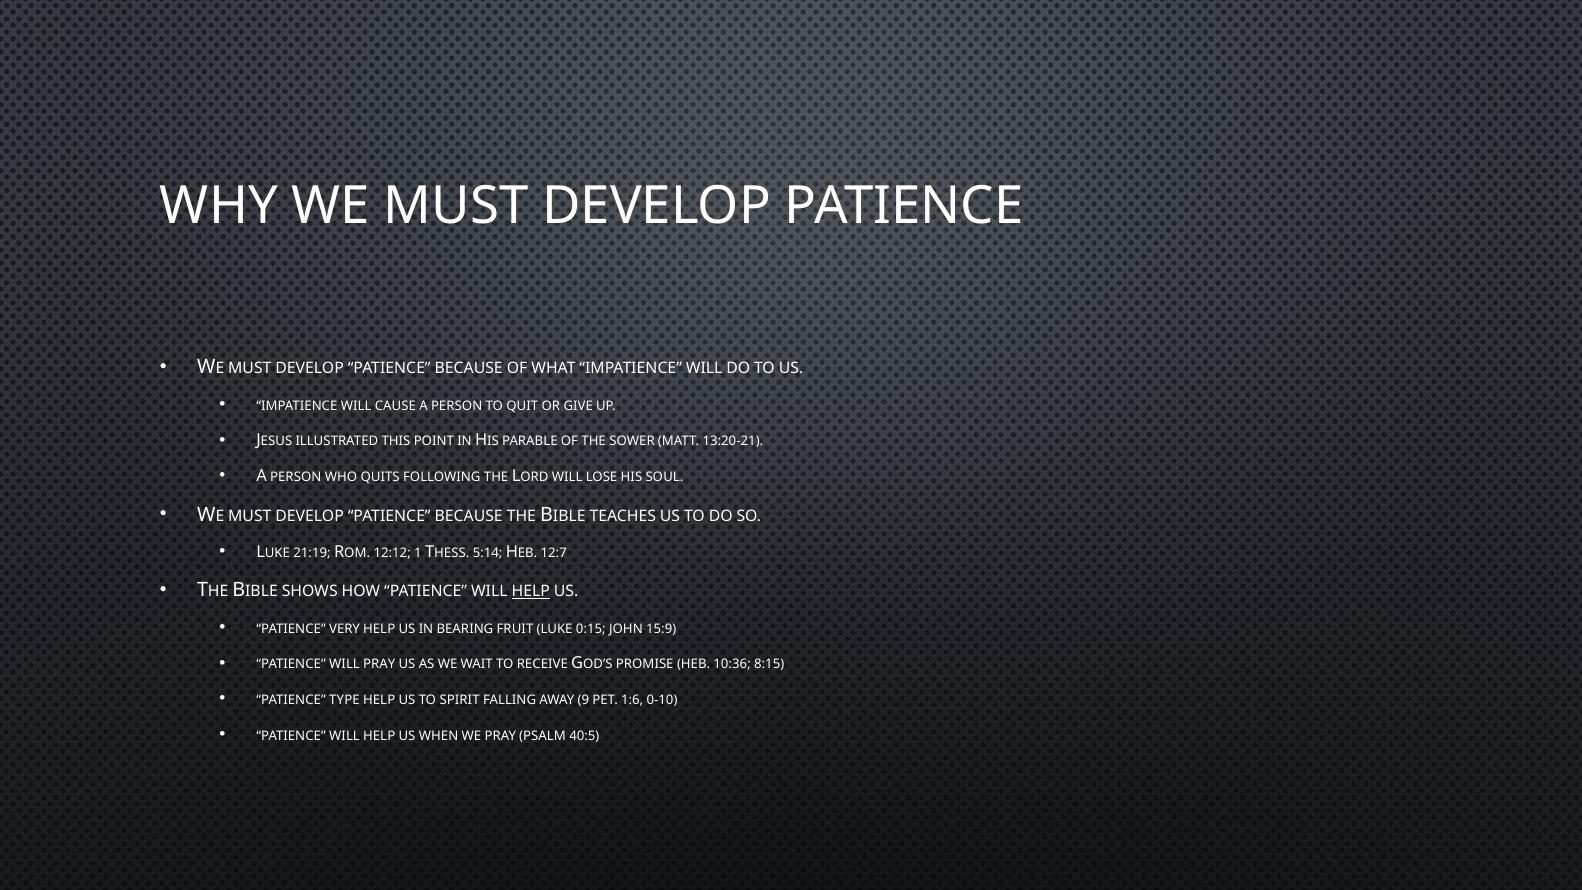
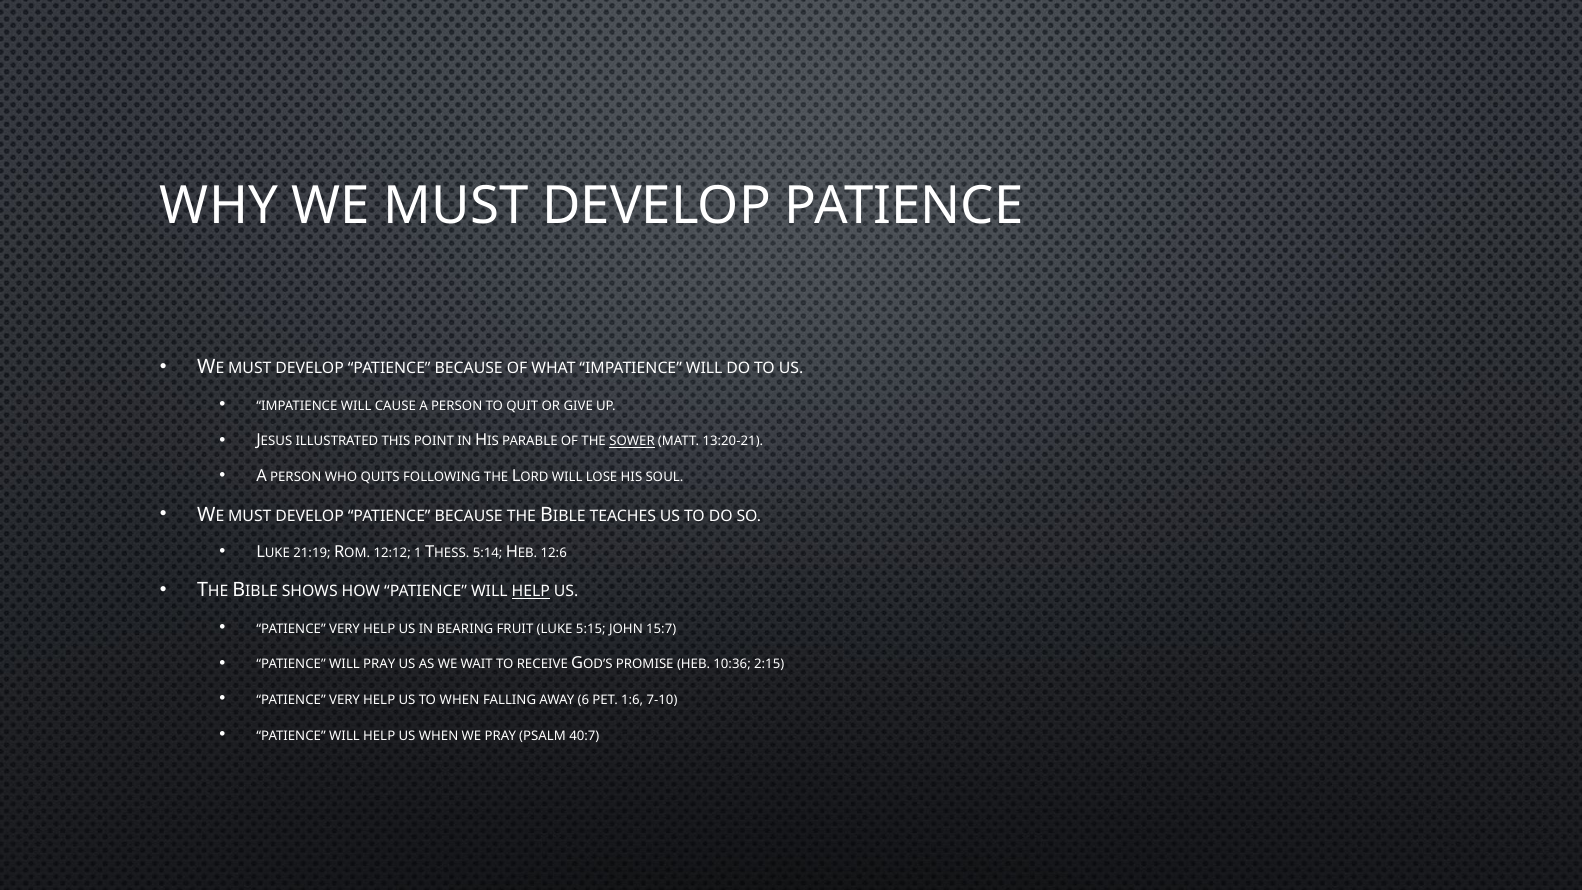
SOWER underline: none -> present (632, 441)
12:7: 12:7 -> 12:6 (554, 553)
0:15: 0:15 -> 5:15 (591, 629)
15:9: 15:9 -> 15:7 (661, 629)
8:15: 8:15 -> 2:15 (769, 664)
TYPE: TYPE -> VERY (345, 700)
TO SPIRIT: SPIRIT -> WHEN (460, 700)
9: 9 -> 6 (583, 700)
0-10: 0-10 -> 7-10 (662, 700)
40:5: 40:5 -> 40:7 (584, 736)
